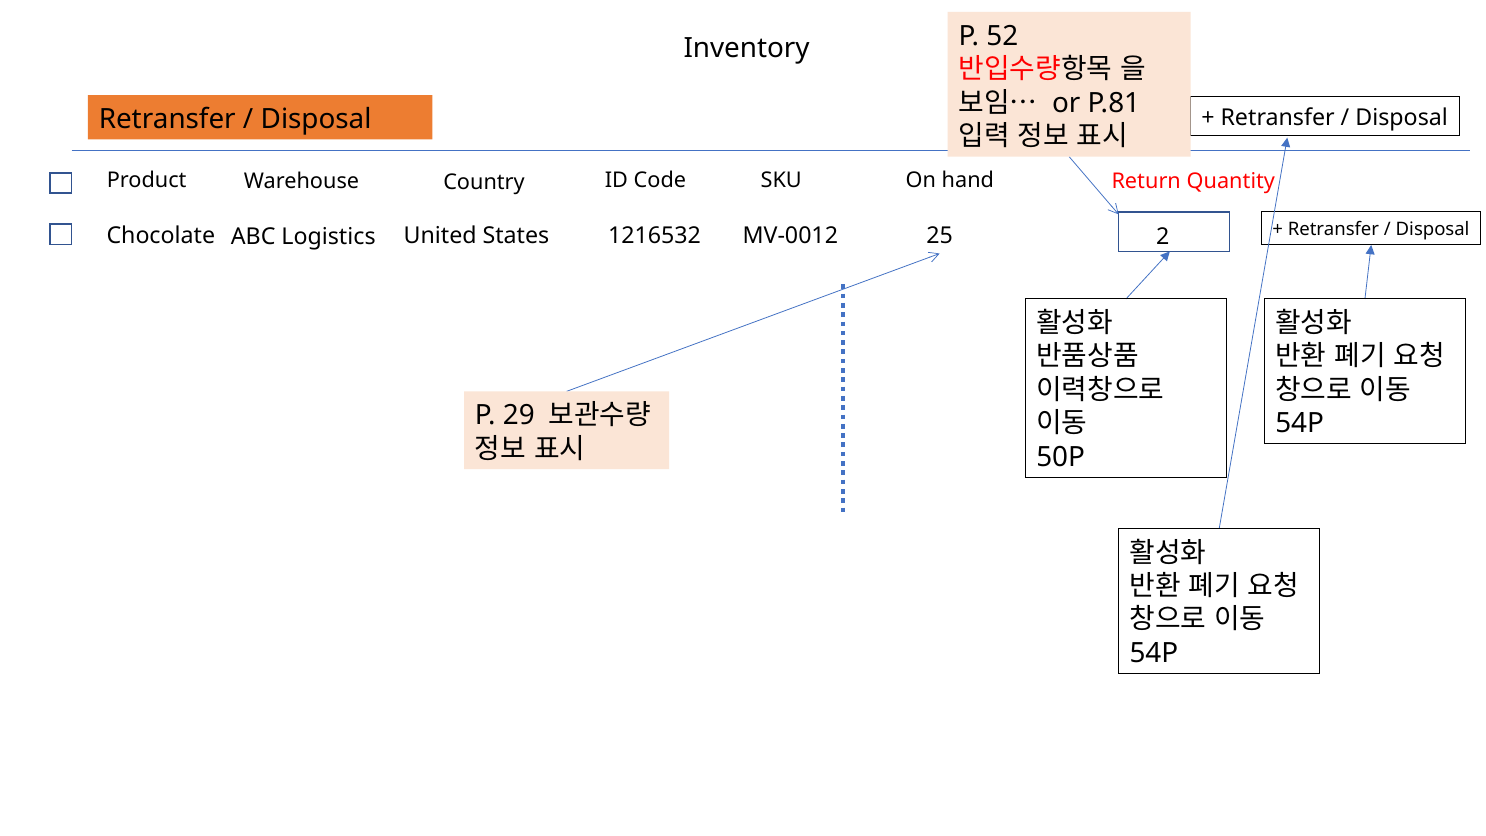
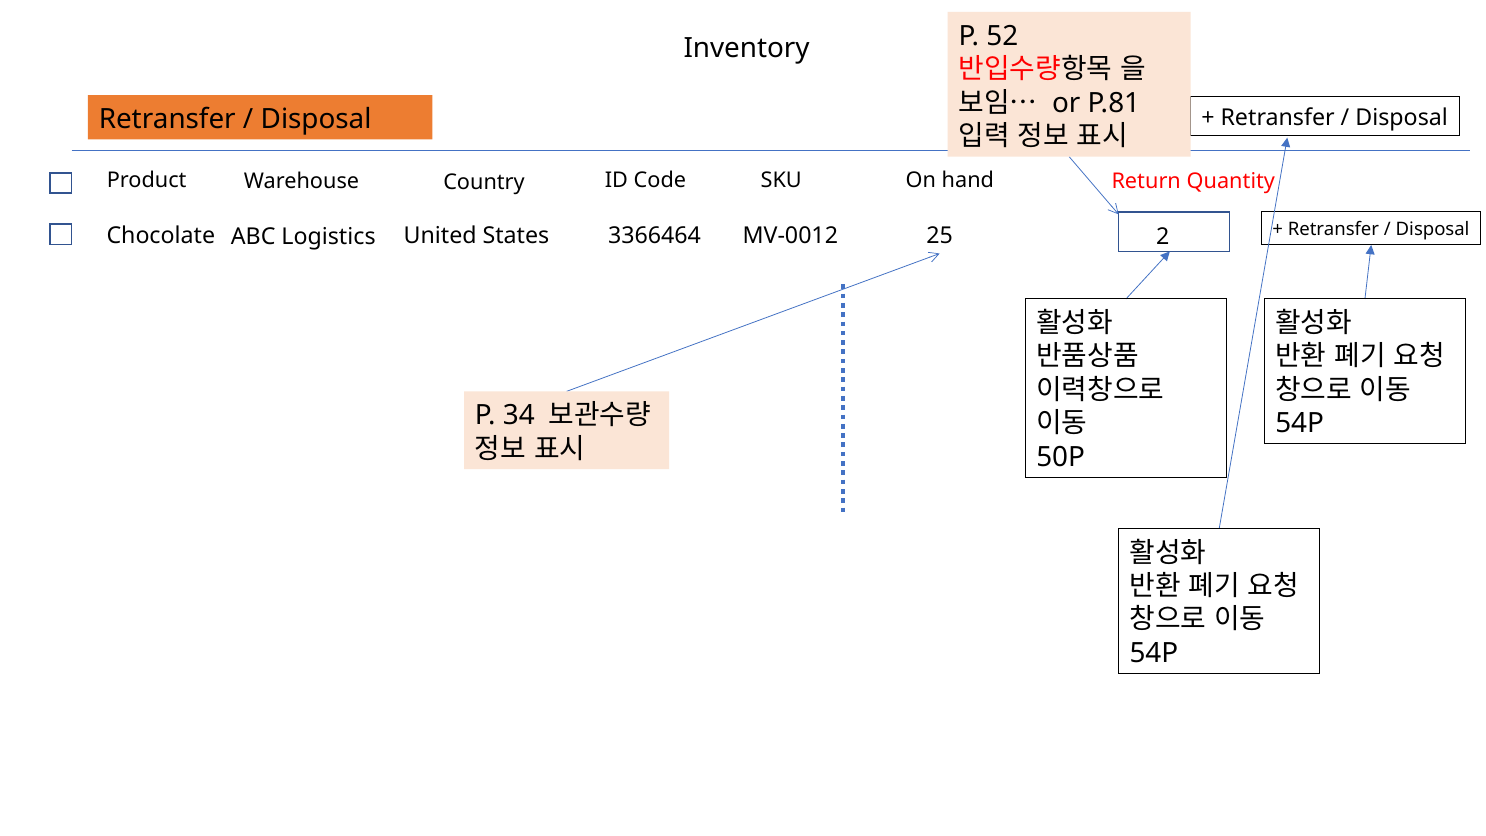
1216532: 1216532 -> 3366464 (655, 236)
29: 29 -> 34 (519, 415)
